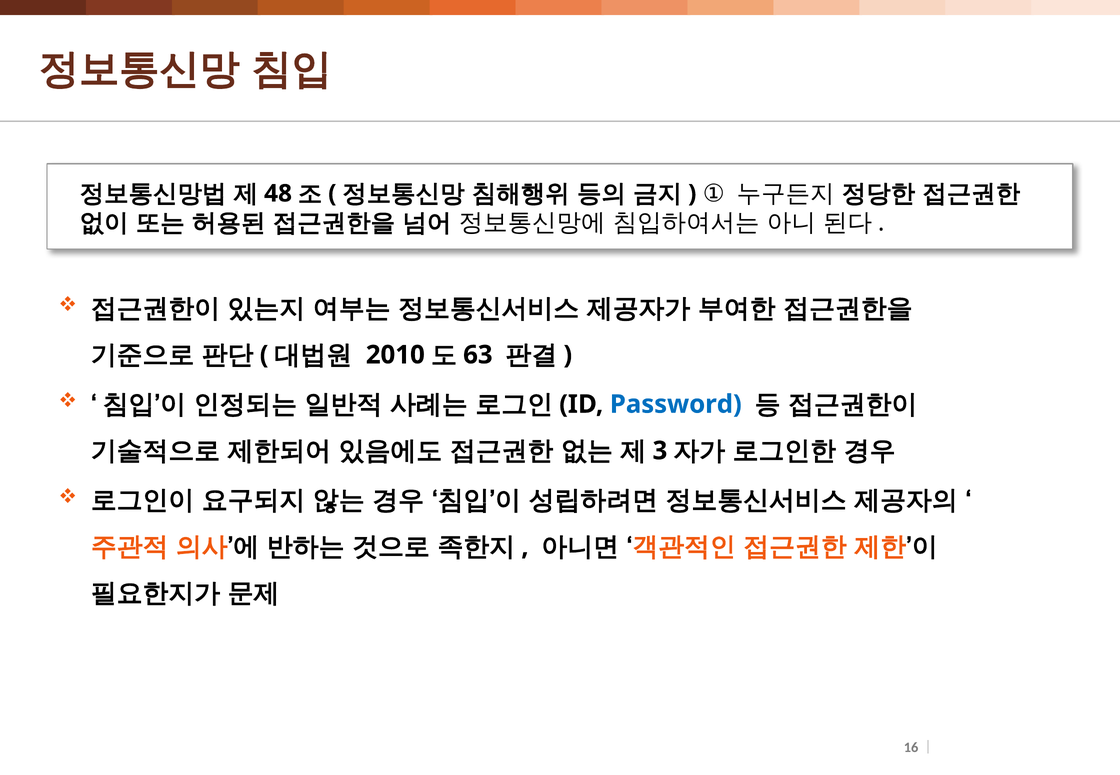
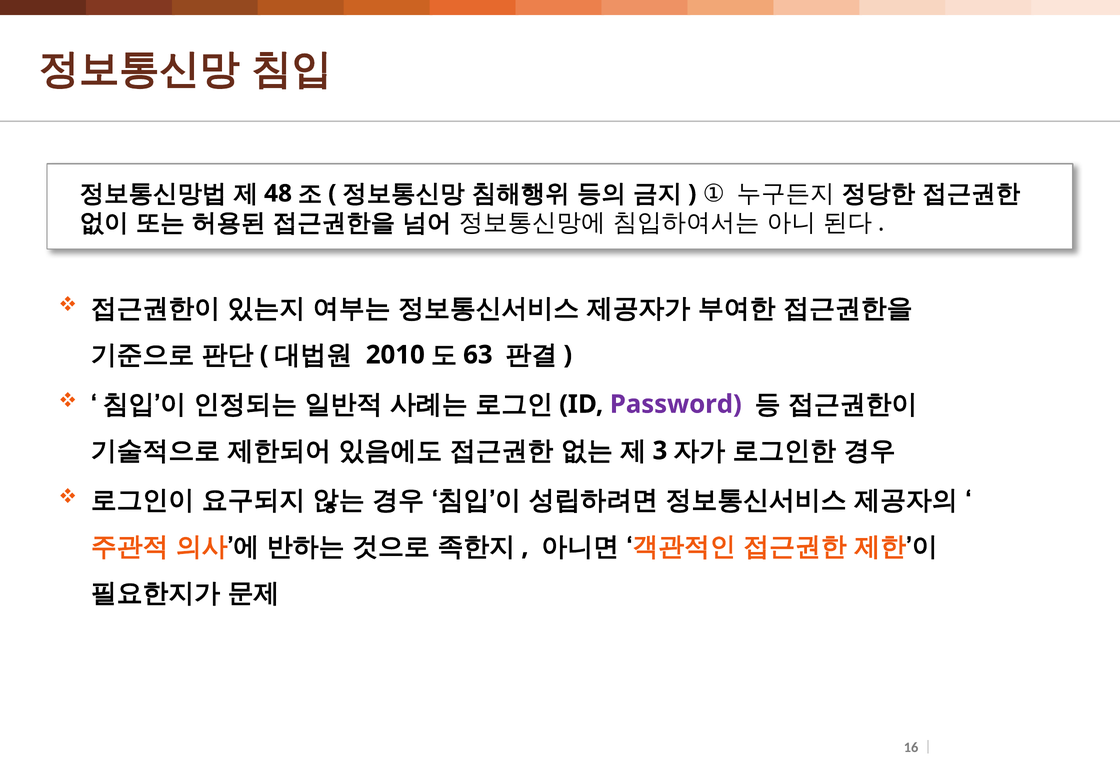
Password colour: blue -> purple (676, 404)
